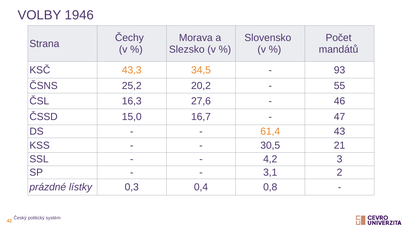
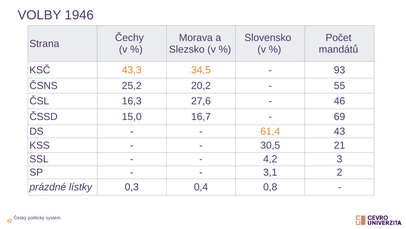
47: 47 -> 69 (340, 117)
